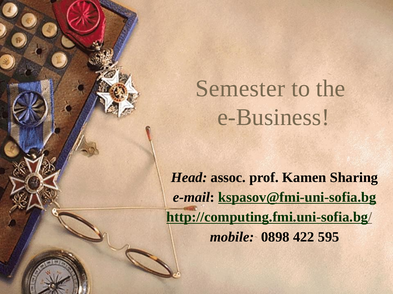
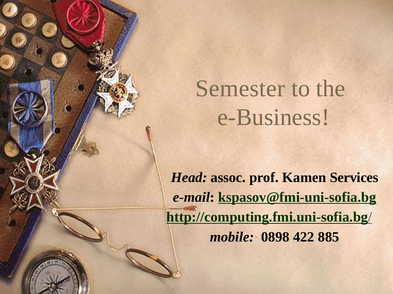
Sharing: Sharing -> Services (354, 178)
595: 595 -> 885 (329, 237)
